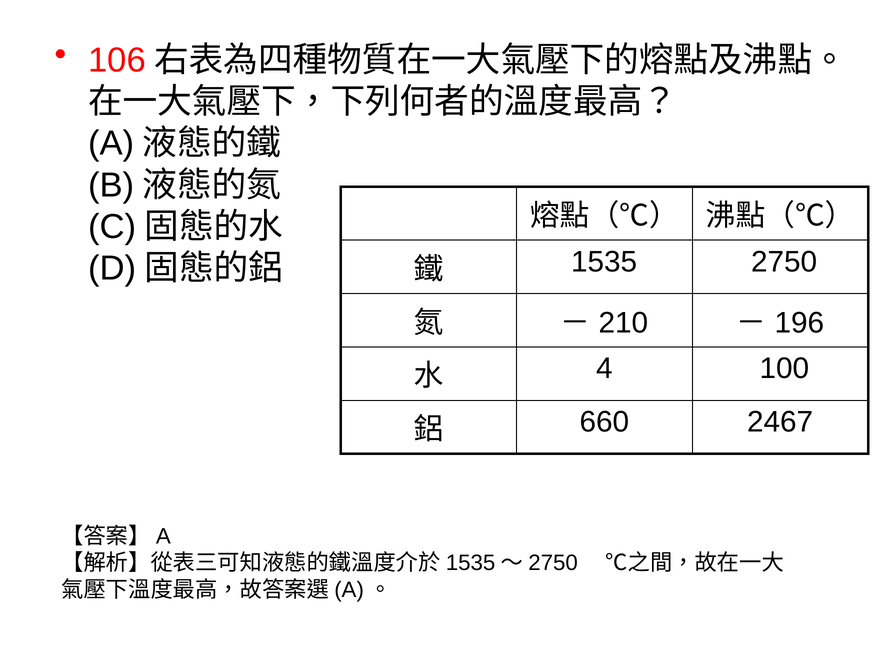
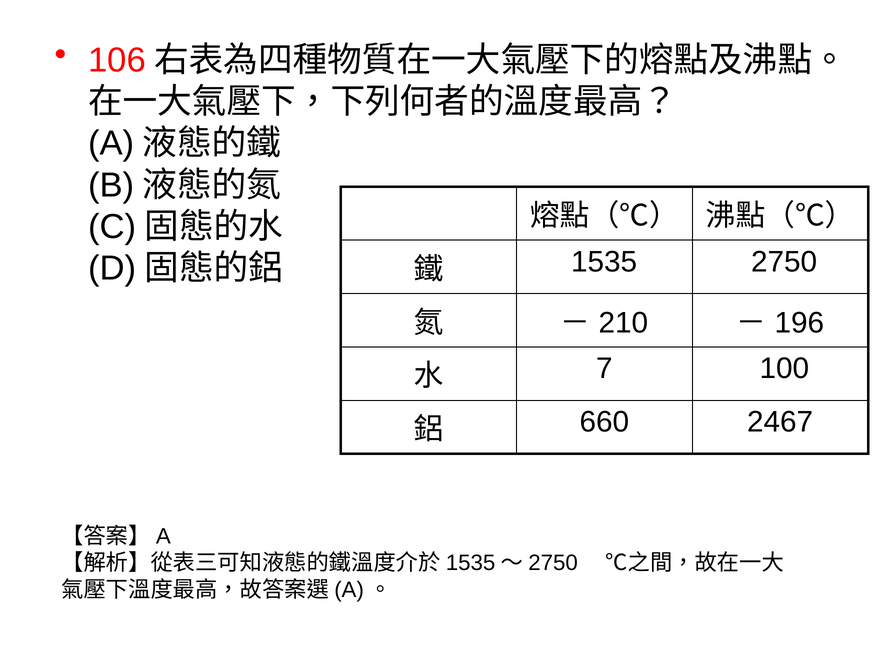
4: 4 -> 7 (604, 369)
